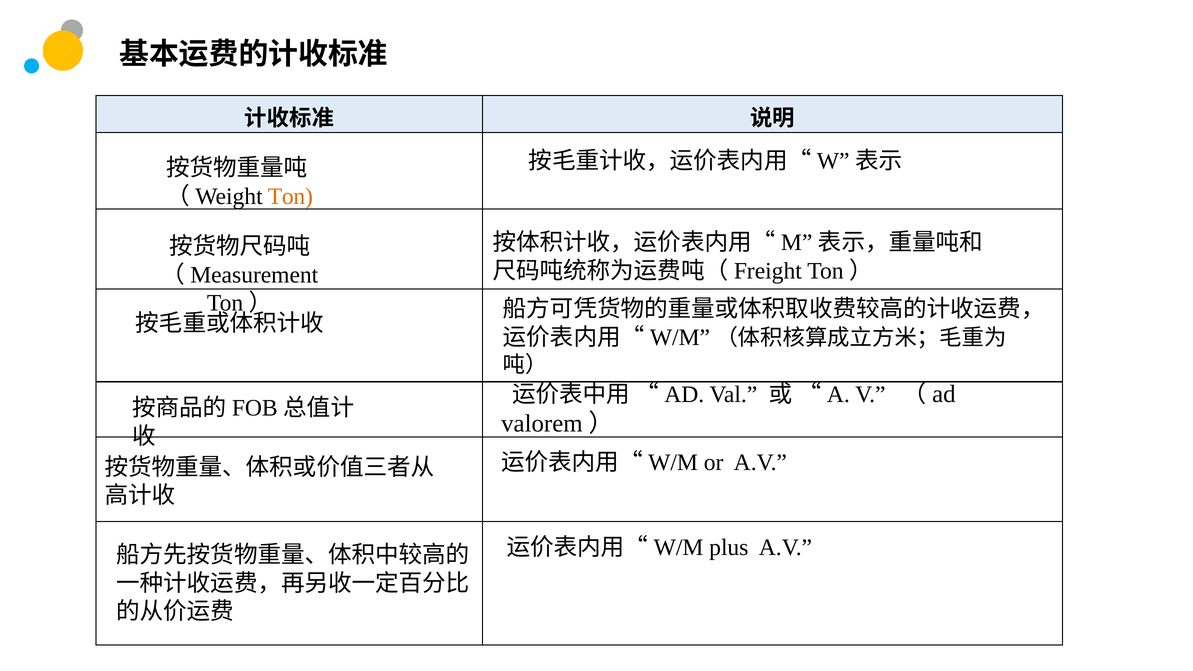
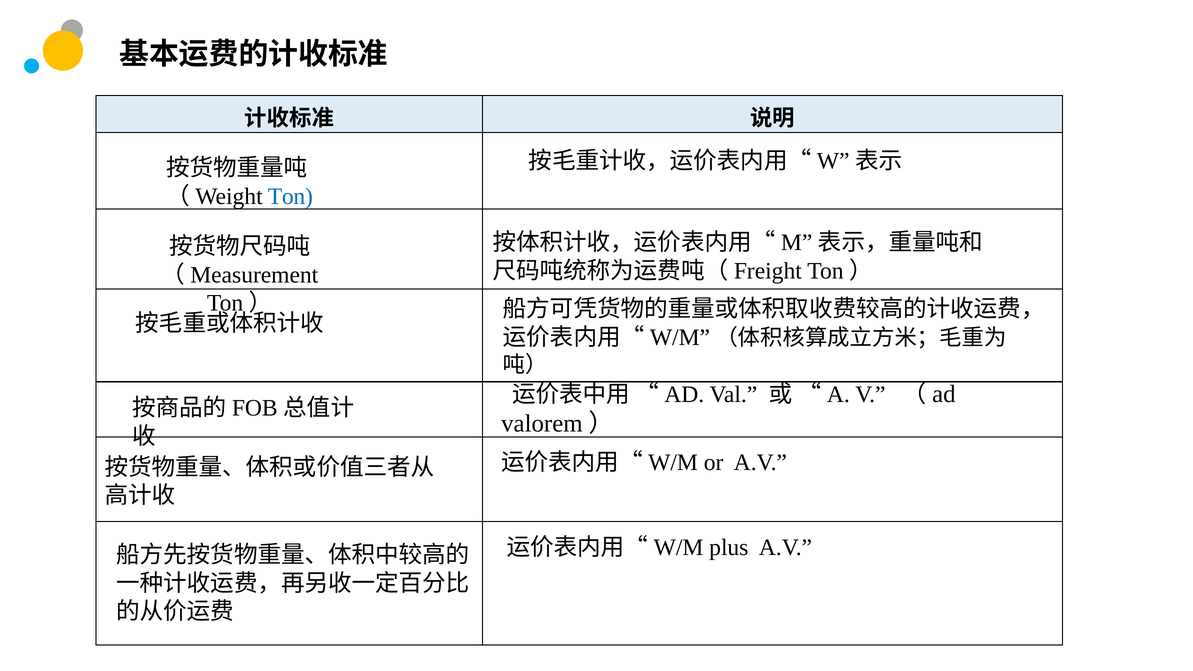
Ton colour: orange -> blue (290, 196)
